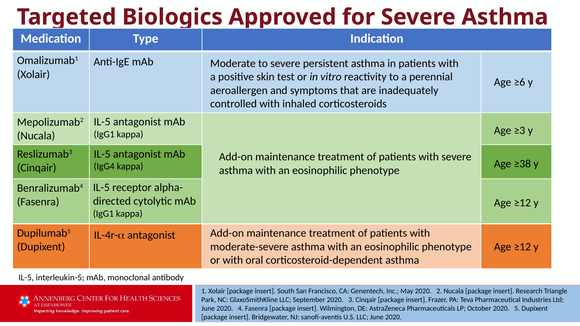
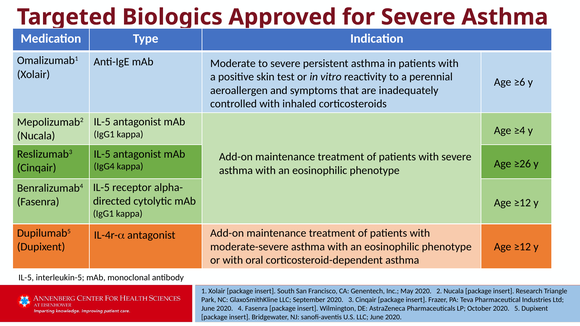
≥3: ≥3 -> ≥4 (520, 131)
≥38: ≥38 -> ≥26 (522, 164)
